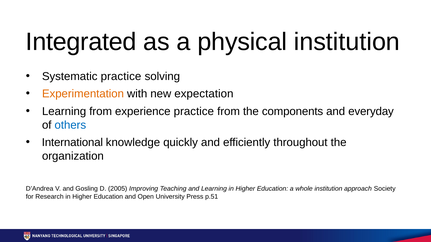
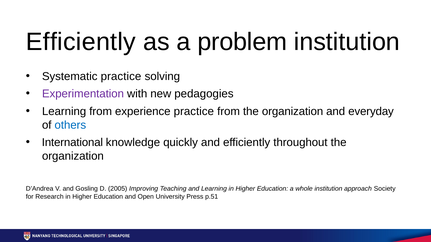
Integrated: Integrated -> Efficiently (81, 42)
physical: physical -> problem (242, 42)
Experimentation colour: orange -> purple (83, 94)
expectation: expectation -> pedagogies (204, 94)
from the components: components -> organization (293, 112)
